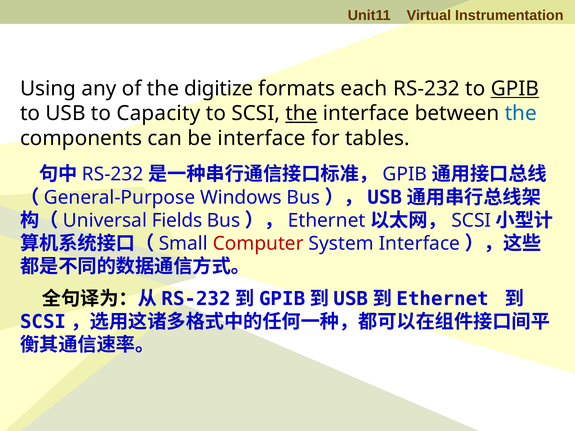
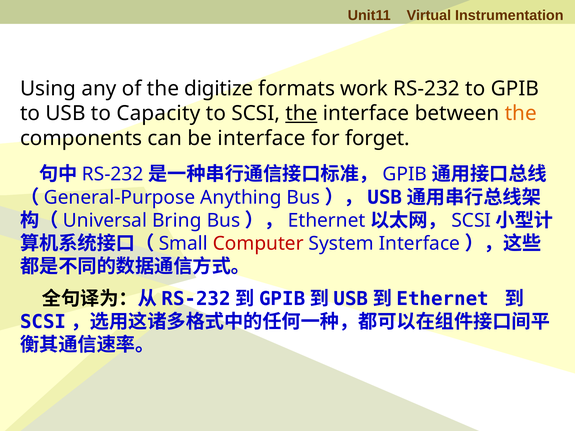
each: each -> work (364, 89)
GPIB underline: present -> none (515, 89)
the colour: blue -> orange (521, 113)
tables: tables -> forget (378, 138)
Windows: Windows -> Anything (241, 198)
Fields: Fields -> Bring (177, 221)
